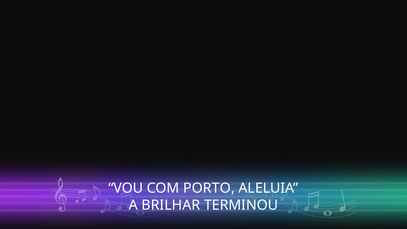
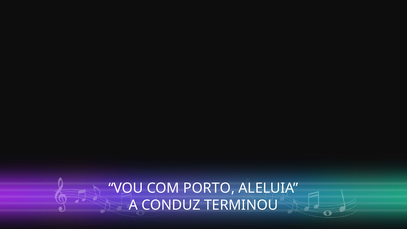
BRILHAR: BRILHAR -> CONDUZ (171, 205)
